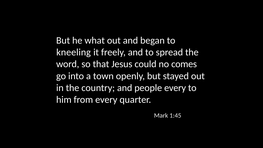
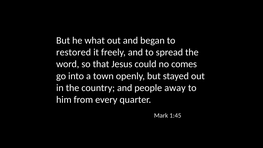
kneeling: kneeling -> restored (74, 52)
people every: every -> away (175, 88)
